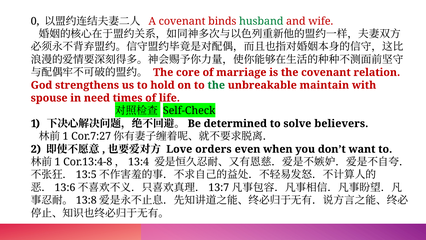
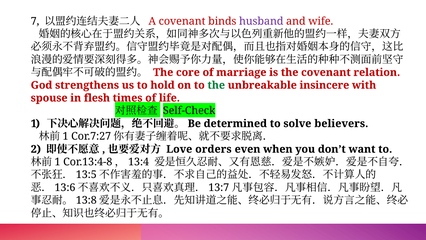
0: 0 -> 7 (35, 21)
husband colour: green -> purple (261, 21)
maintain: maintain -> insincere (324, 85)
need: need -> flesh (97, 98)
